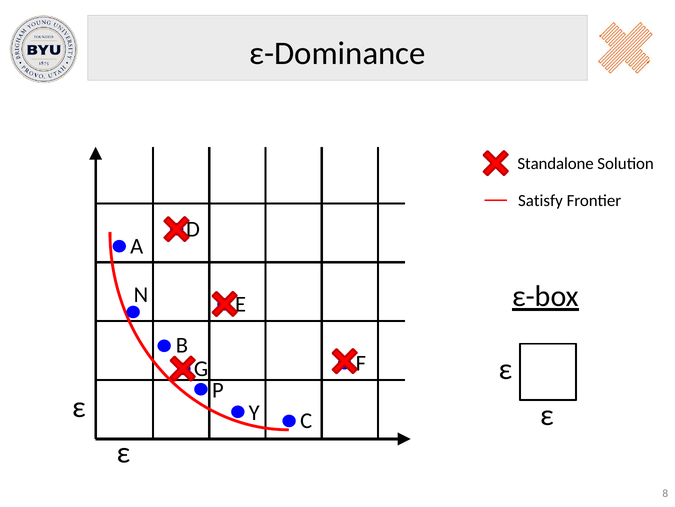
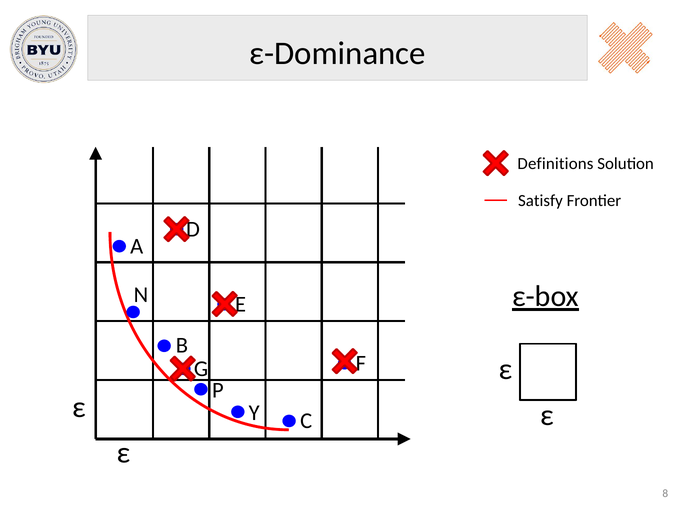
Standalone: Standalone -> Definitions (555, 163)
